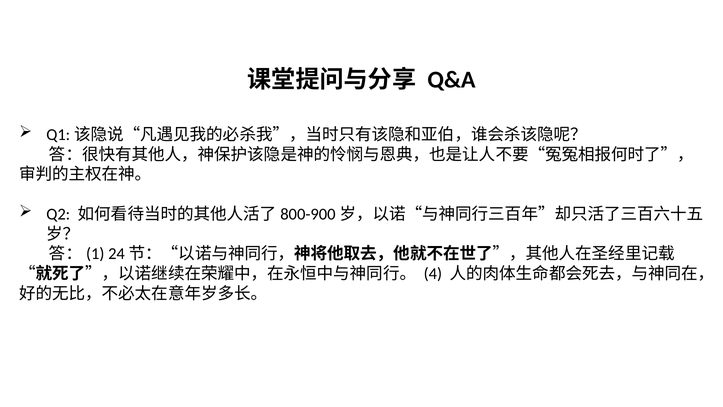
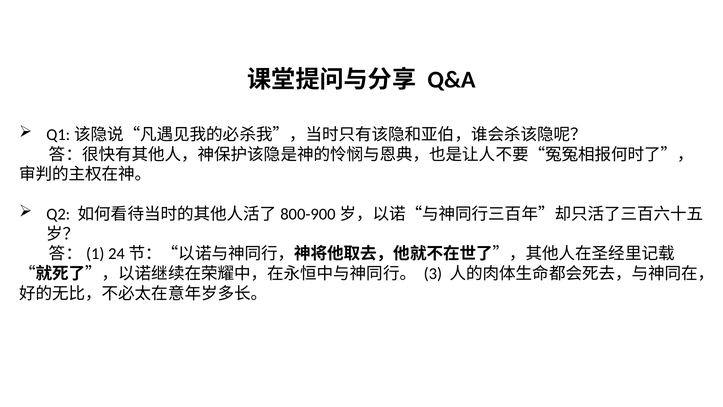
4: 4 -> 3 (433, 274)
